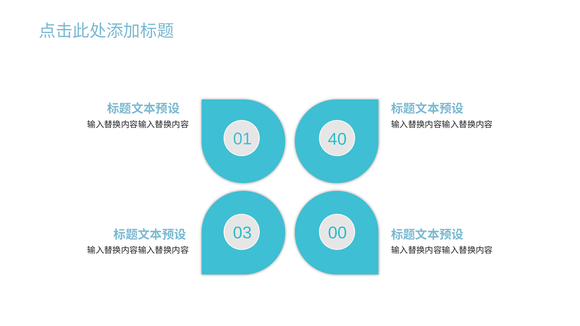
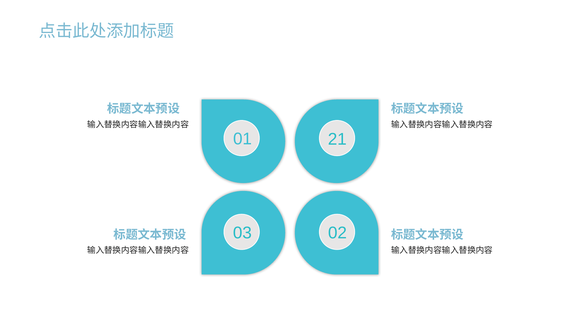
40: 40 -> 21 (337, 139)
00: 00 -> 02 (337, 233)
